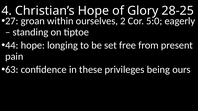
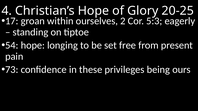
28-25: 28-25 -> 20-25 (178, 11)
27: 27 -> 17 (12, 21)
5:0: 5:0 -> 5:3 (154, 21)
44: 44 -> 54 (12, 45)
63: 63 -> 73 (12, 70)
